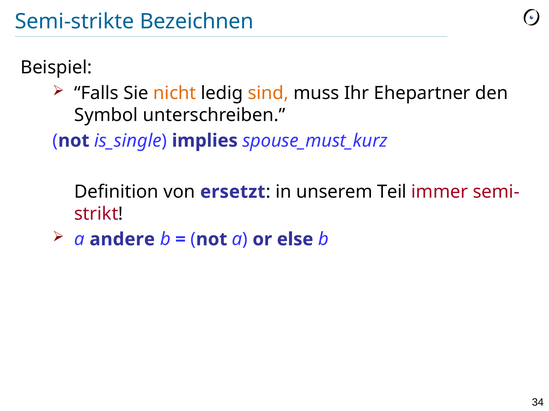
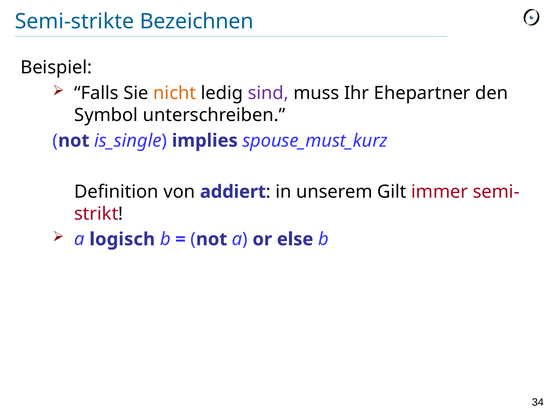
sind colour: orange -> purple (268, 93)
ersetzt: ersetzt -> addiert (233, 192)
Teil: Teil -> Gilt (392, 192)
andere: andere -> logisch (122, 240)
